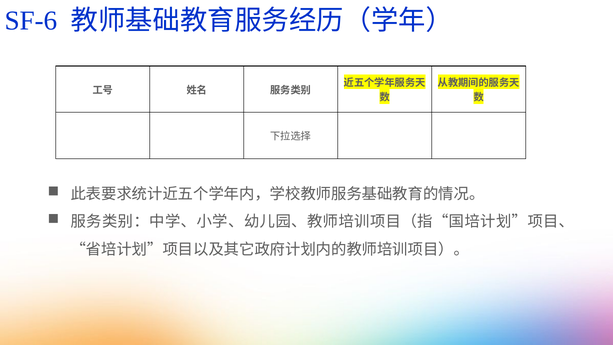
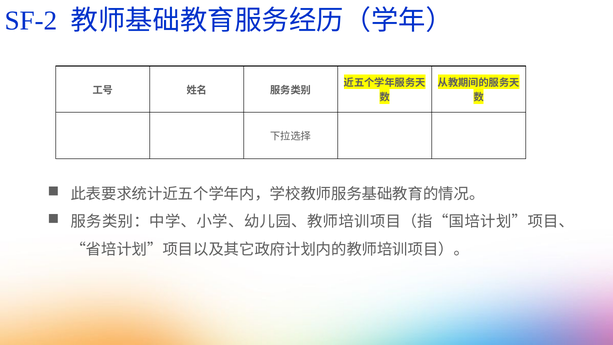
SF-6: SF-6 -> SF-2 (31, 21)
